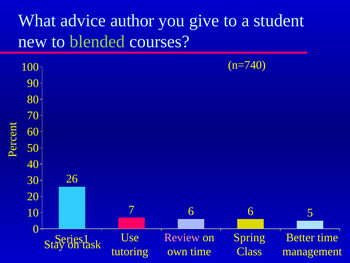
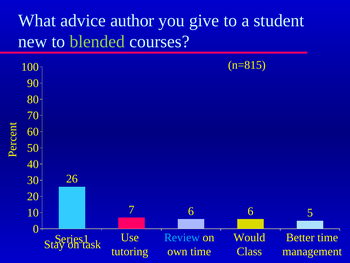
n=740: n=740 -> n=815 (247, 65)
Review colour: pink -> light blue (182, 237)
Spring: Spring -> Would (249, 237)
